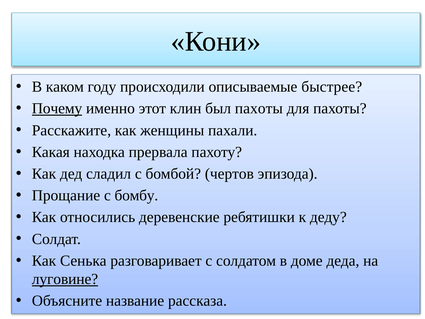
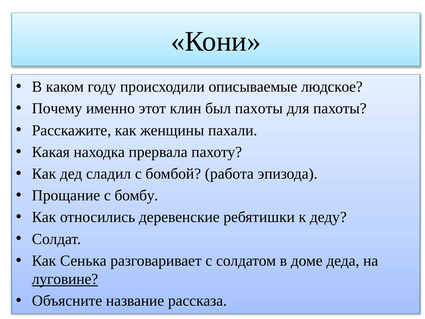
быстрее: быстрее -> людское (332, 87)
Почему underline: present -> none (57, 108)
чертов: чертов -> работа (229, 174)
